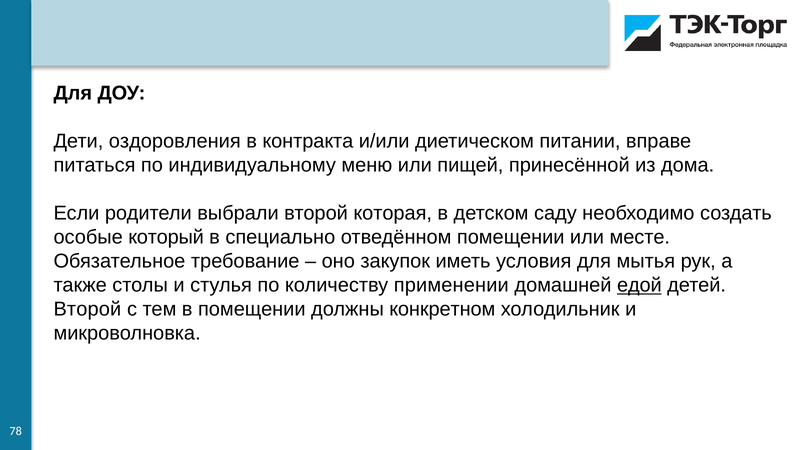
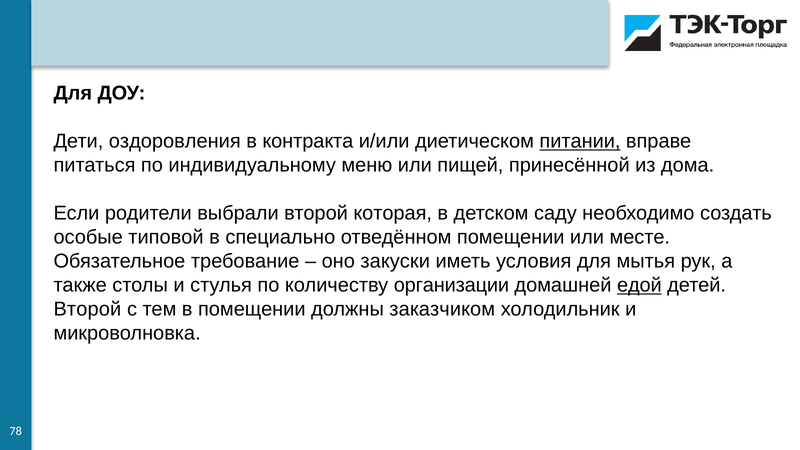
питании underline: none -> present (580, 141)
который: который -> типовой (166, 237)
закупок: закупок -> закуски (395, 261)
применении: применении -> организации (451, 285)
конкретном: конкретном -> заказчиком (442, 309)
